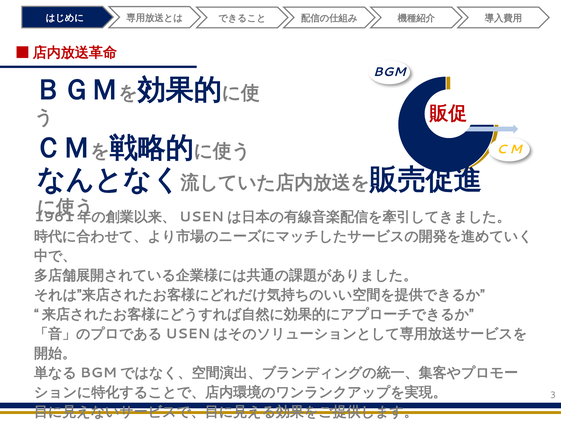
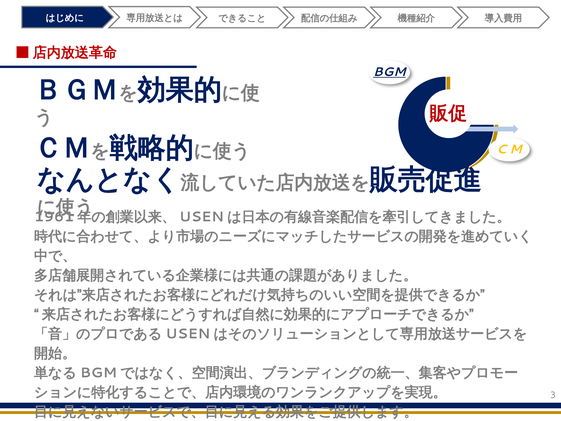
BGM underline: none -> present (389, 72)
